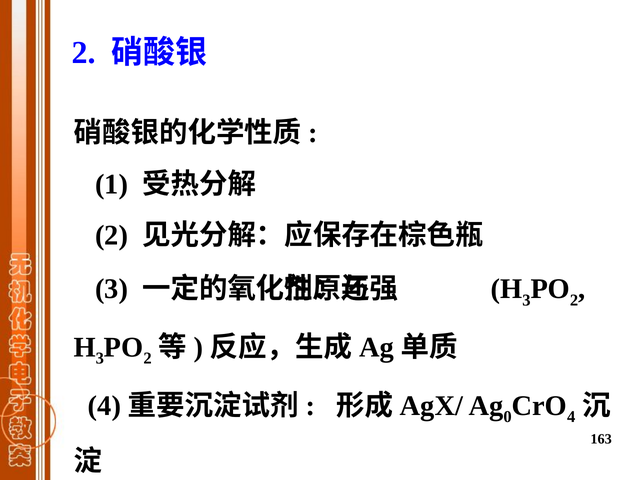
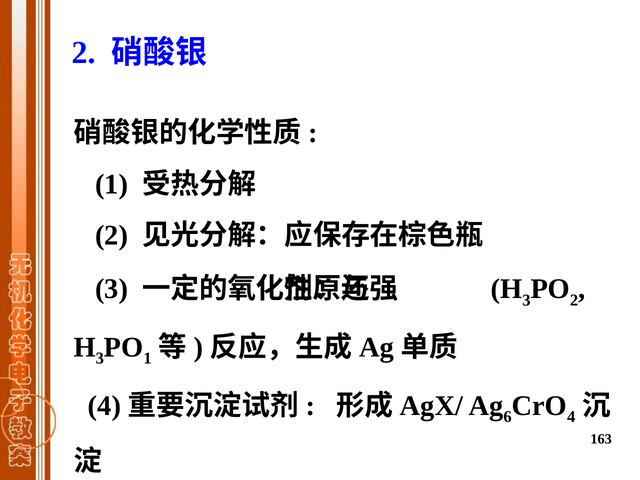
2: 2 -> 1 (148, 358)
0: 0 -> 6 (508, 417)
